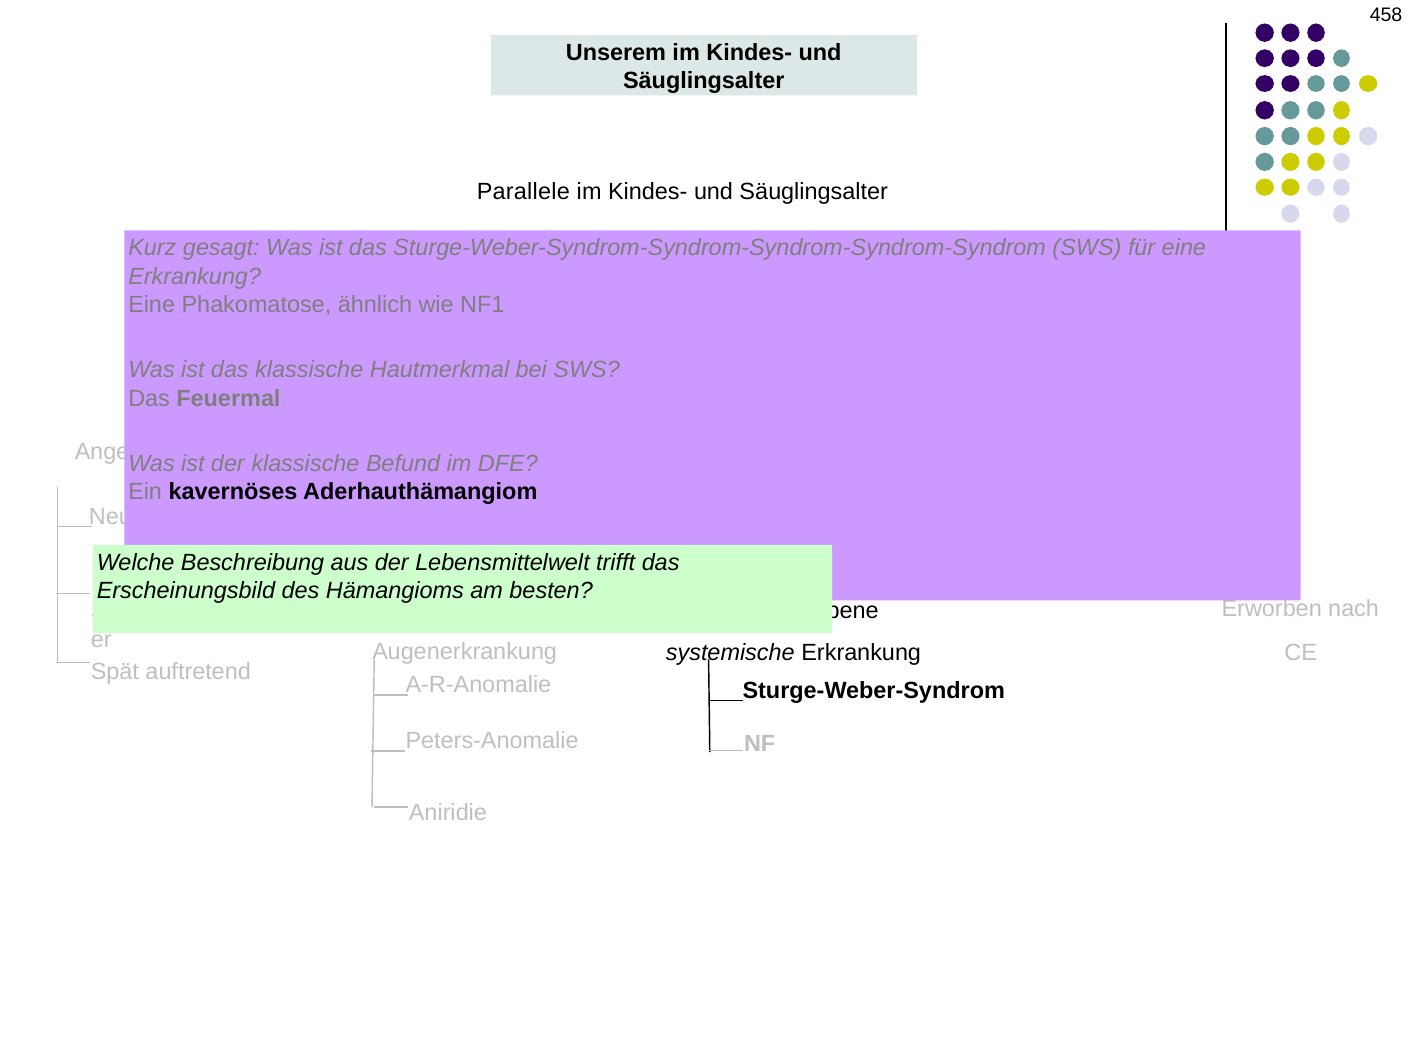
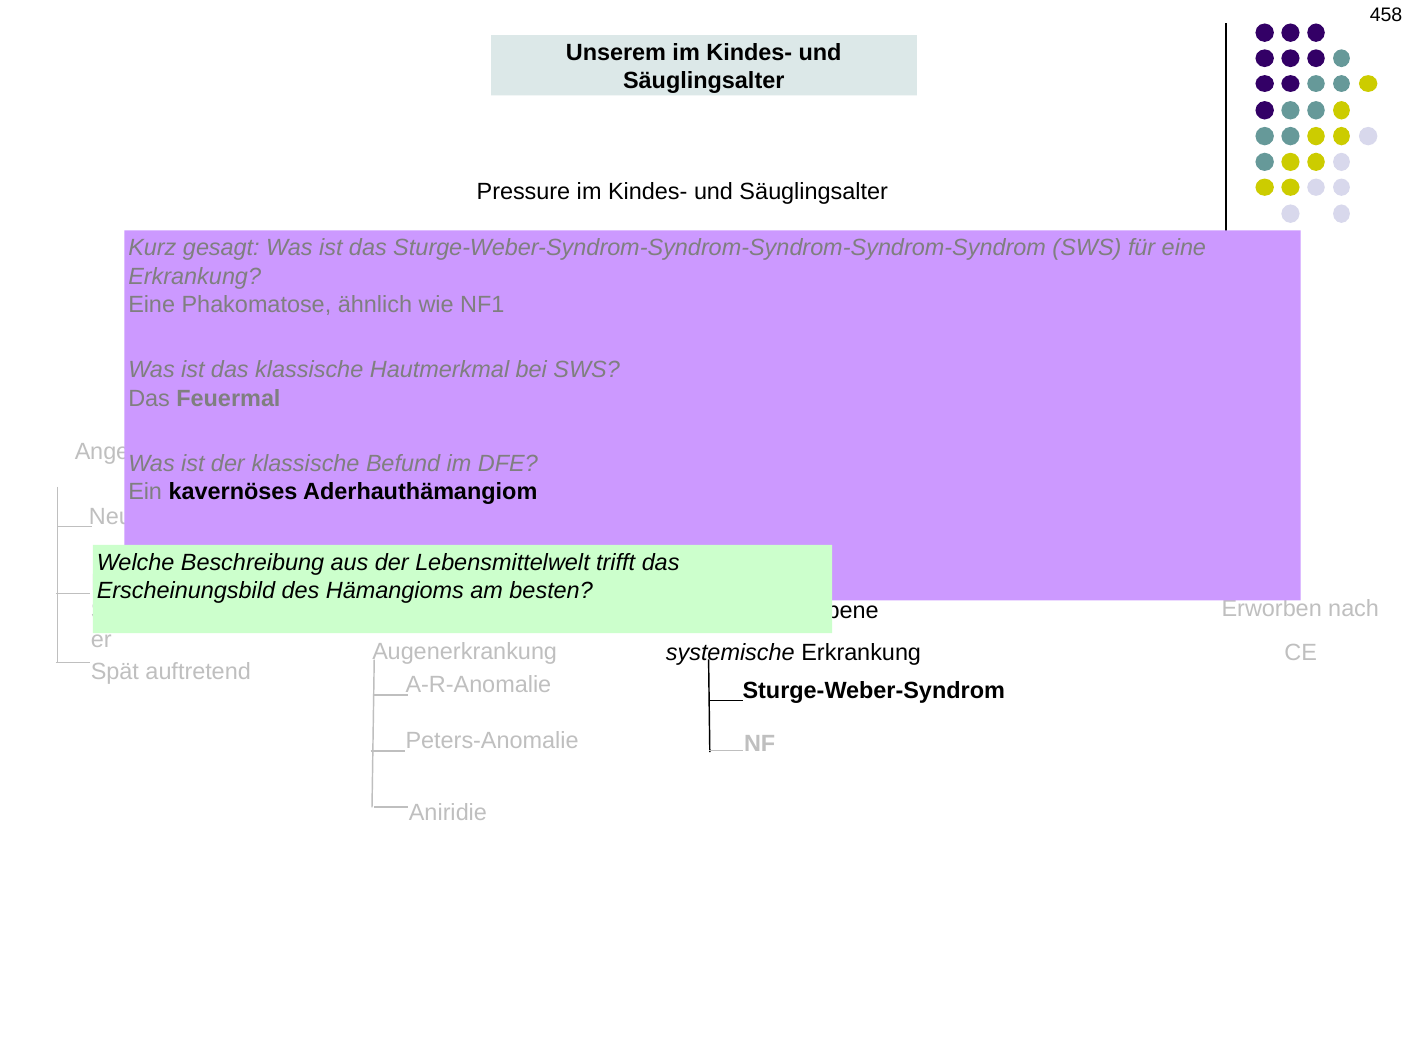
Parallele: Parallele -> Pressure (523, 192)
